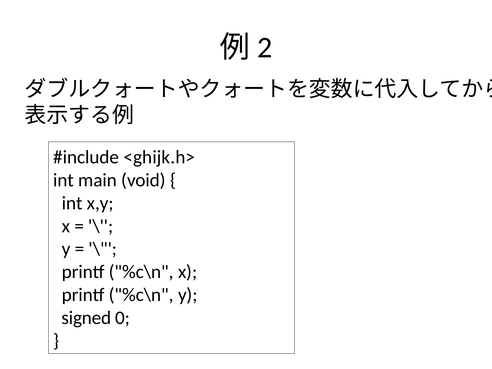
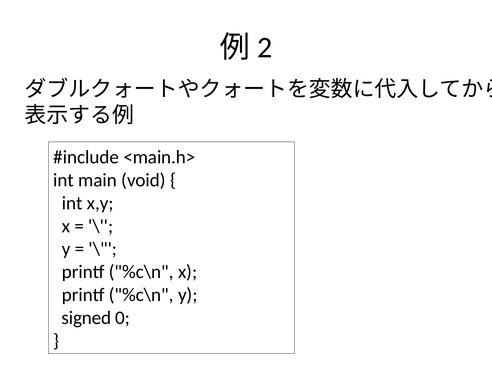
<ghijk.h>: <ghijk.h> -> <main.h> (159, 157)
